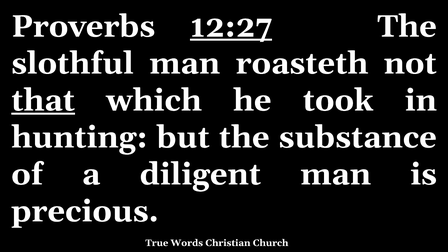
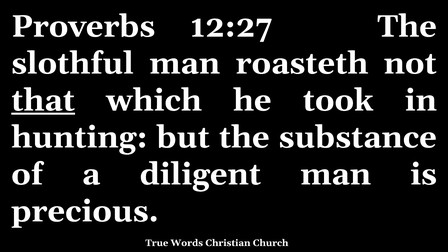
12:27 underline: present -> none (231, 26)
